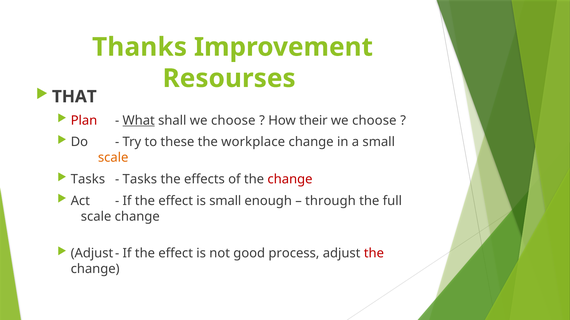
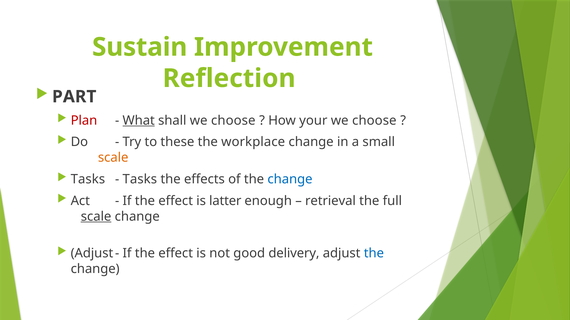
Thanks: Thanks -> Sustain (140, 47)
Resourses: Resourses -> Reflection (229, 79)
THAT: THAT -> PART (74, 97)
their: their -> your (313, 121)
change colour: red -> blue (290, 180)
is small: small -> latter (225, 201)
through: through -> retrieval (330, 201)
scale underline: none -> present (96, 217)
process: process -> delivery (294, 254)
the colour: red -> blue (374, 254)
